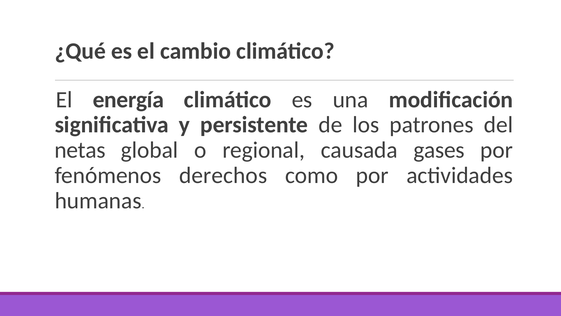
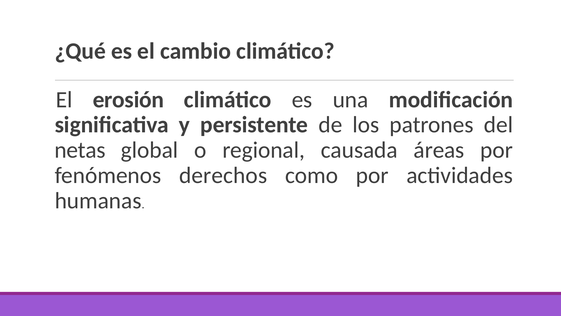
energía: energía -> erosión (128, 100)
gases: gases -> áreas (439, 150)
